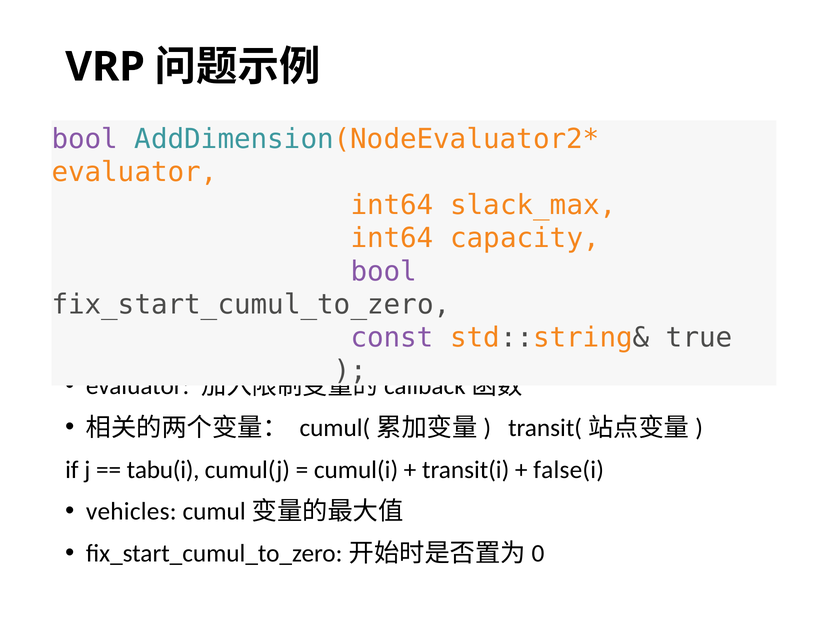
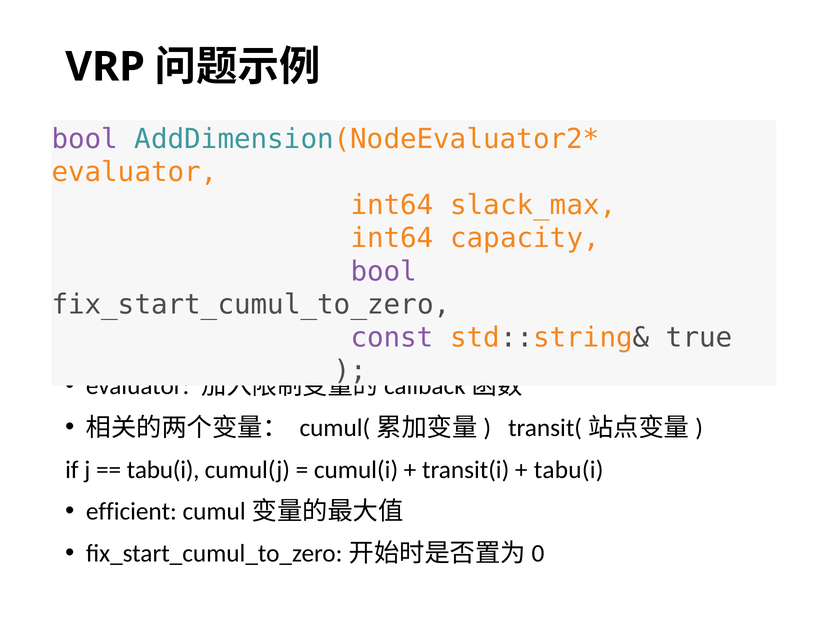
false(i: false(i -> tabu(i (569, 470)
vehicles: vehicles -> efficient (131, 512)
